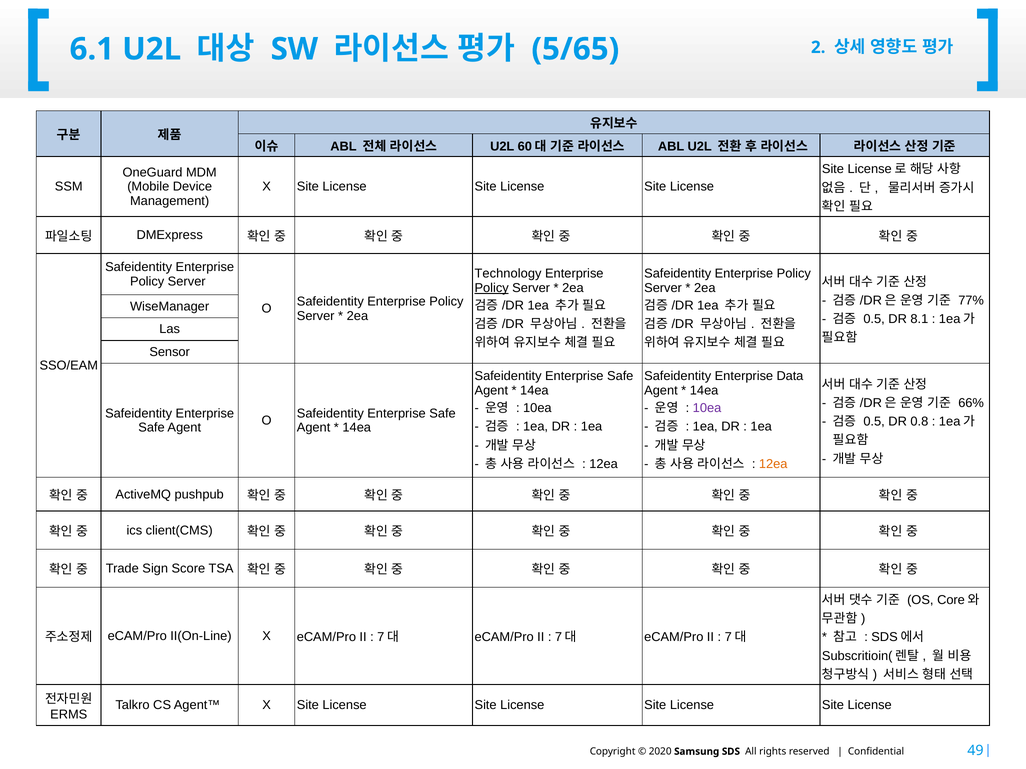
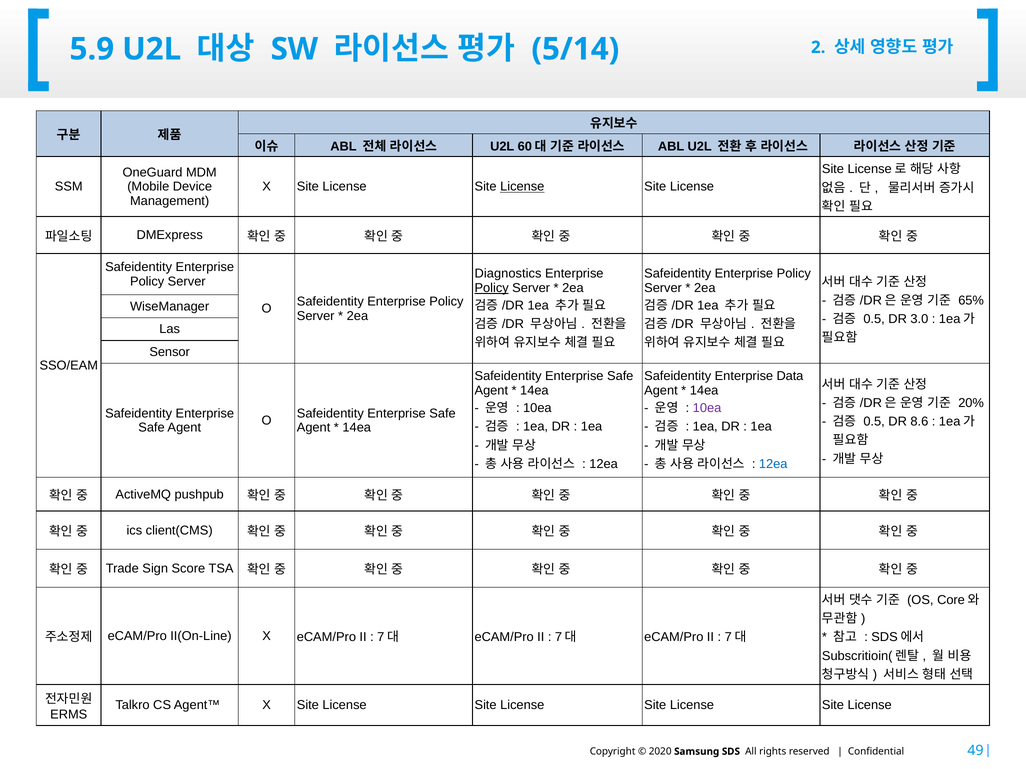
6.1: 6.1 -> 5.9 (92, 49)
5/65: 5/65 -> 5/14 (575, 49)
License underline: none -> present (522, 187)
Technology: Technology -> Diagnostics (508, 274)
77%: 77% -> 65% (971, 301)
8.1: 8.1 -> 3.0 (919, 319)
66%: 66% -> 20% (971, 403)
0.8: 0.8 -> 8.6 (919, 422)
12ea colour: orange -> blue (773, 464)
